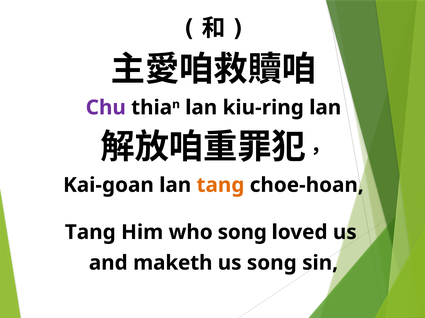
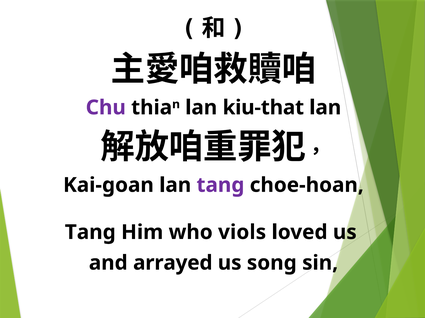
kiu-ring: kiu-ring -> kiu-that (263, 108)
tang colour: orange -> purple (220, 185)
who song: song -> viols (242, 233)
maketh: maketh -> arrayed (173, 263)
